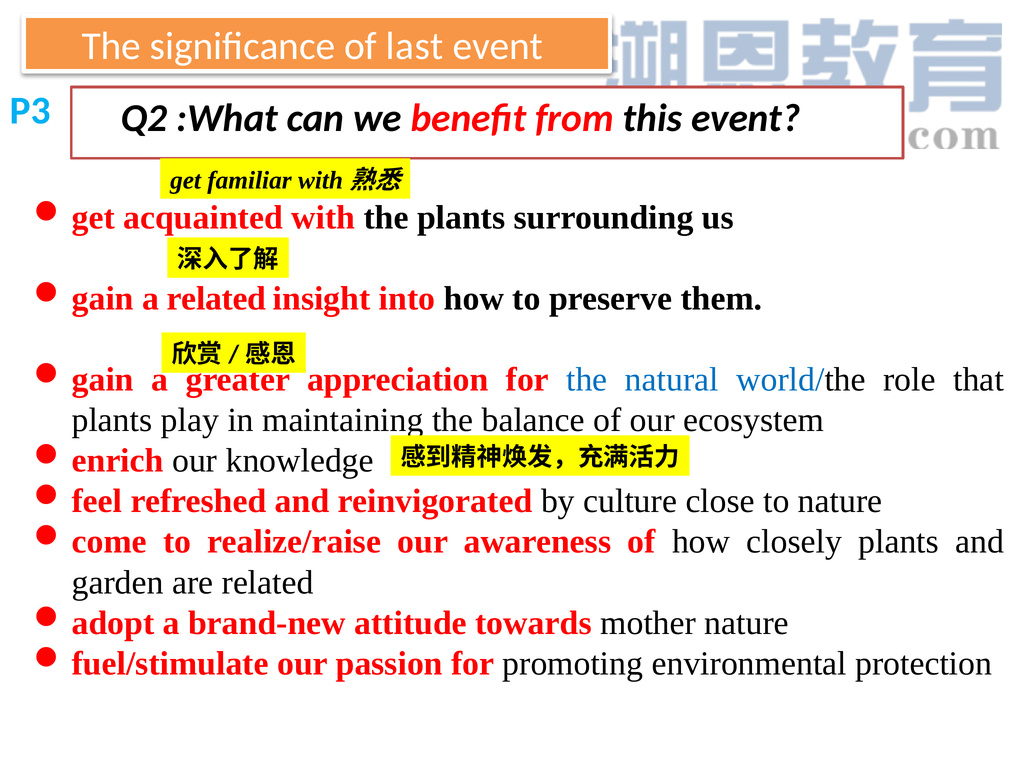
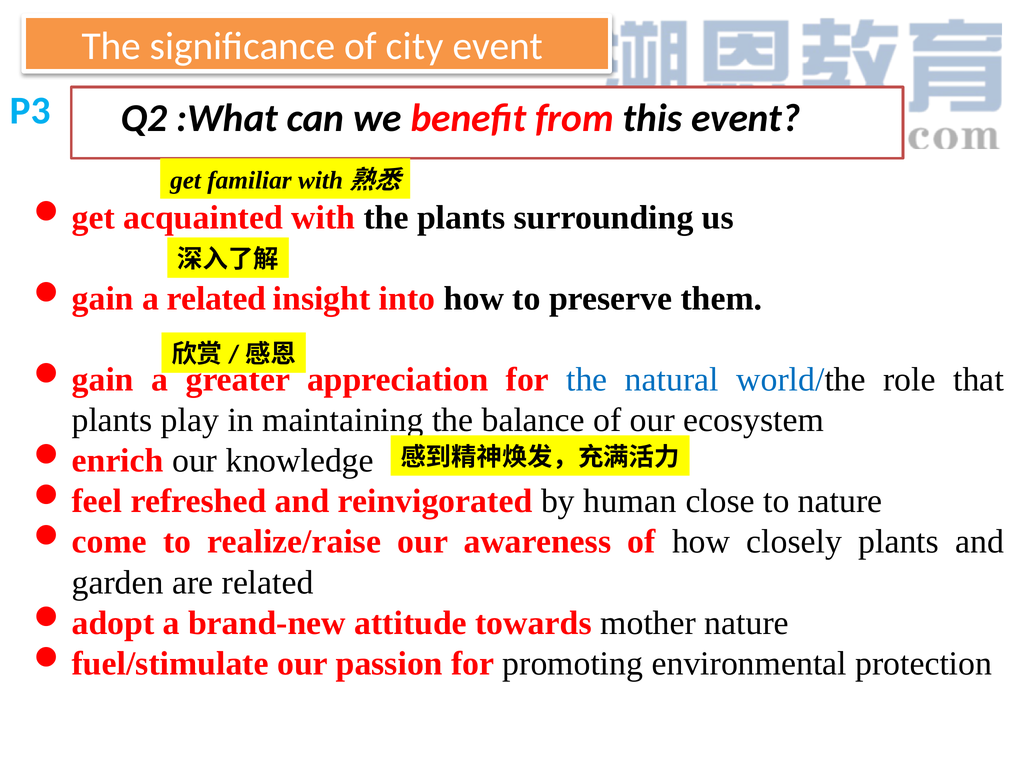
last: last -> city (415, 46)
culture: culture -> human (630, 502)
